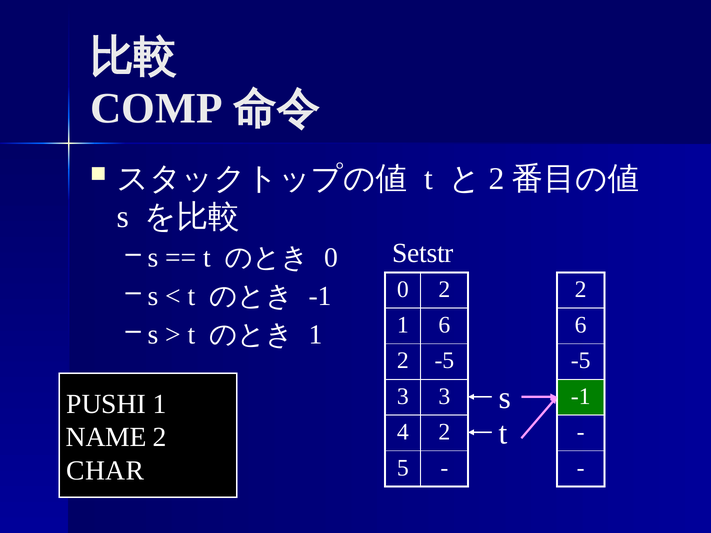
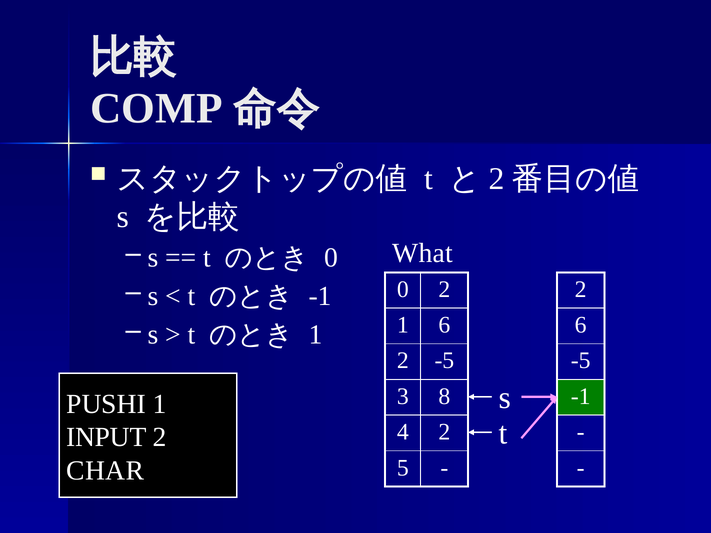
Setstr: Setstr -> What (423, 253)
3 3: 3 -> 8 (444, 397)
NAME: NAME -> INPUT (106, 437)
